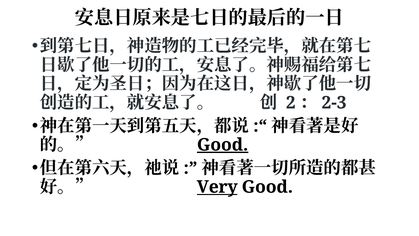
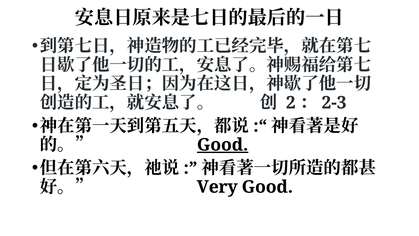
Very underline: present -> none (217, 187)
